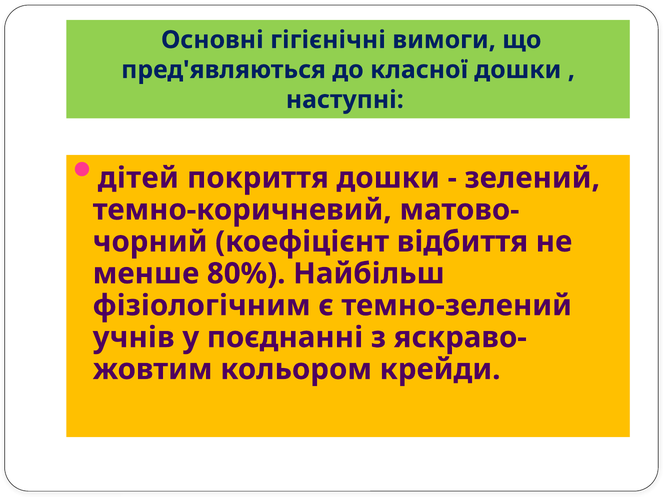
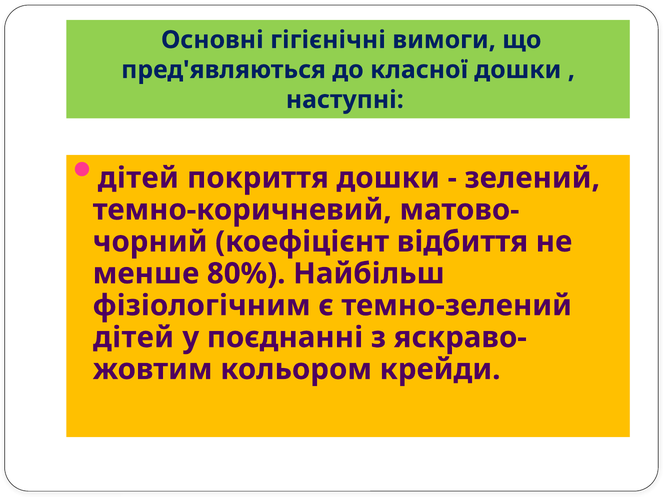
учнів: учнів -> дітей (134, 337)
